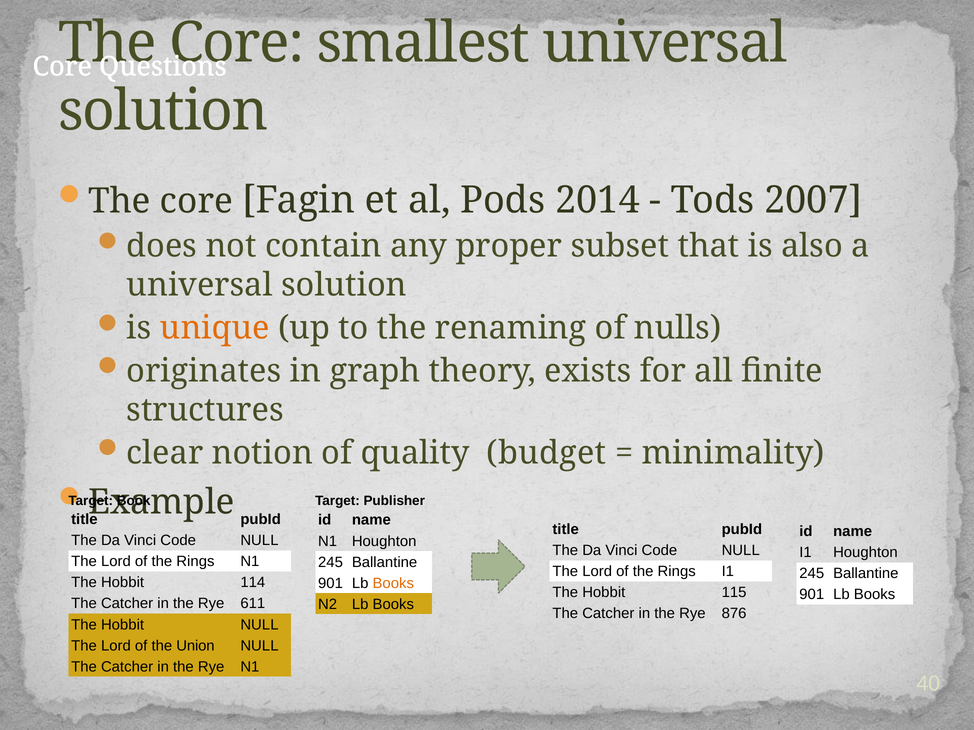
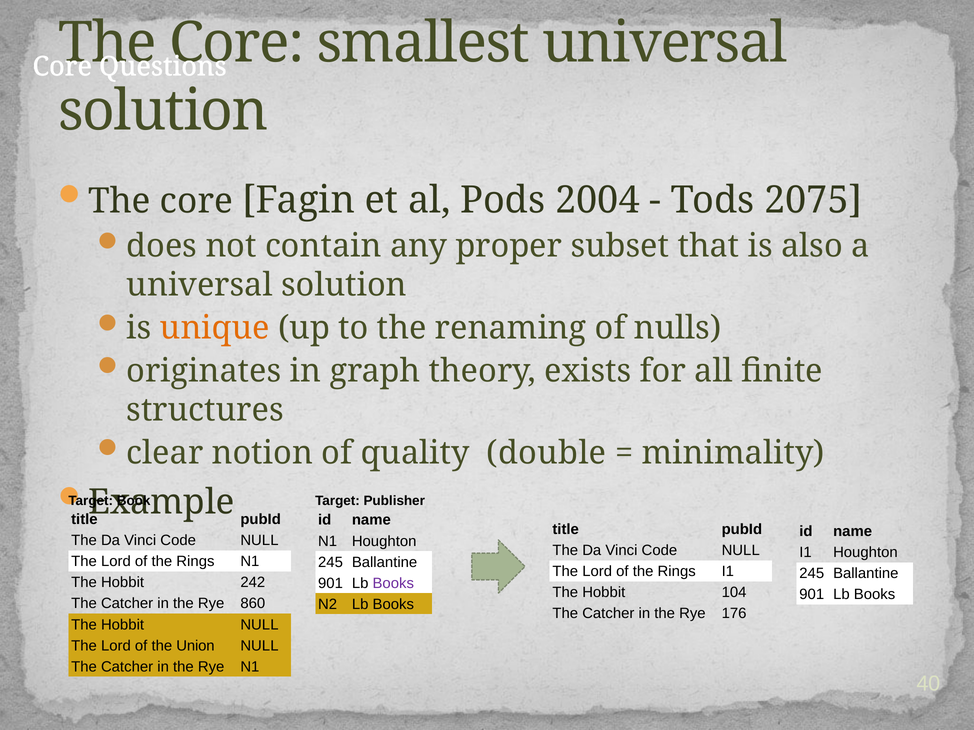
2014: 2014 -> 2004 (597, 201)
2007: 2007 -> 2075 (813, 201)
budget: budget -> double (546, 453)
114: 114 -> 242 (253, 583)
Books colour: orange -> purple (393, 584)
115: 115 -> 104 (734, 593)
611: 611 -> 860 (253, 604)
876: 876 -> 176 (734, 614)
